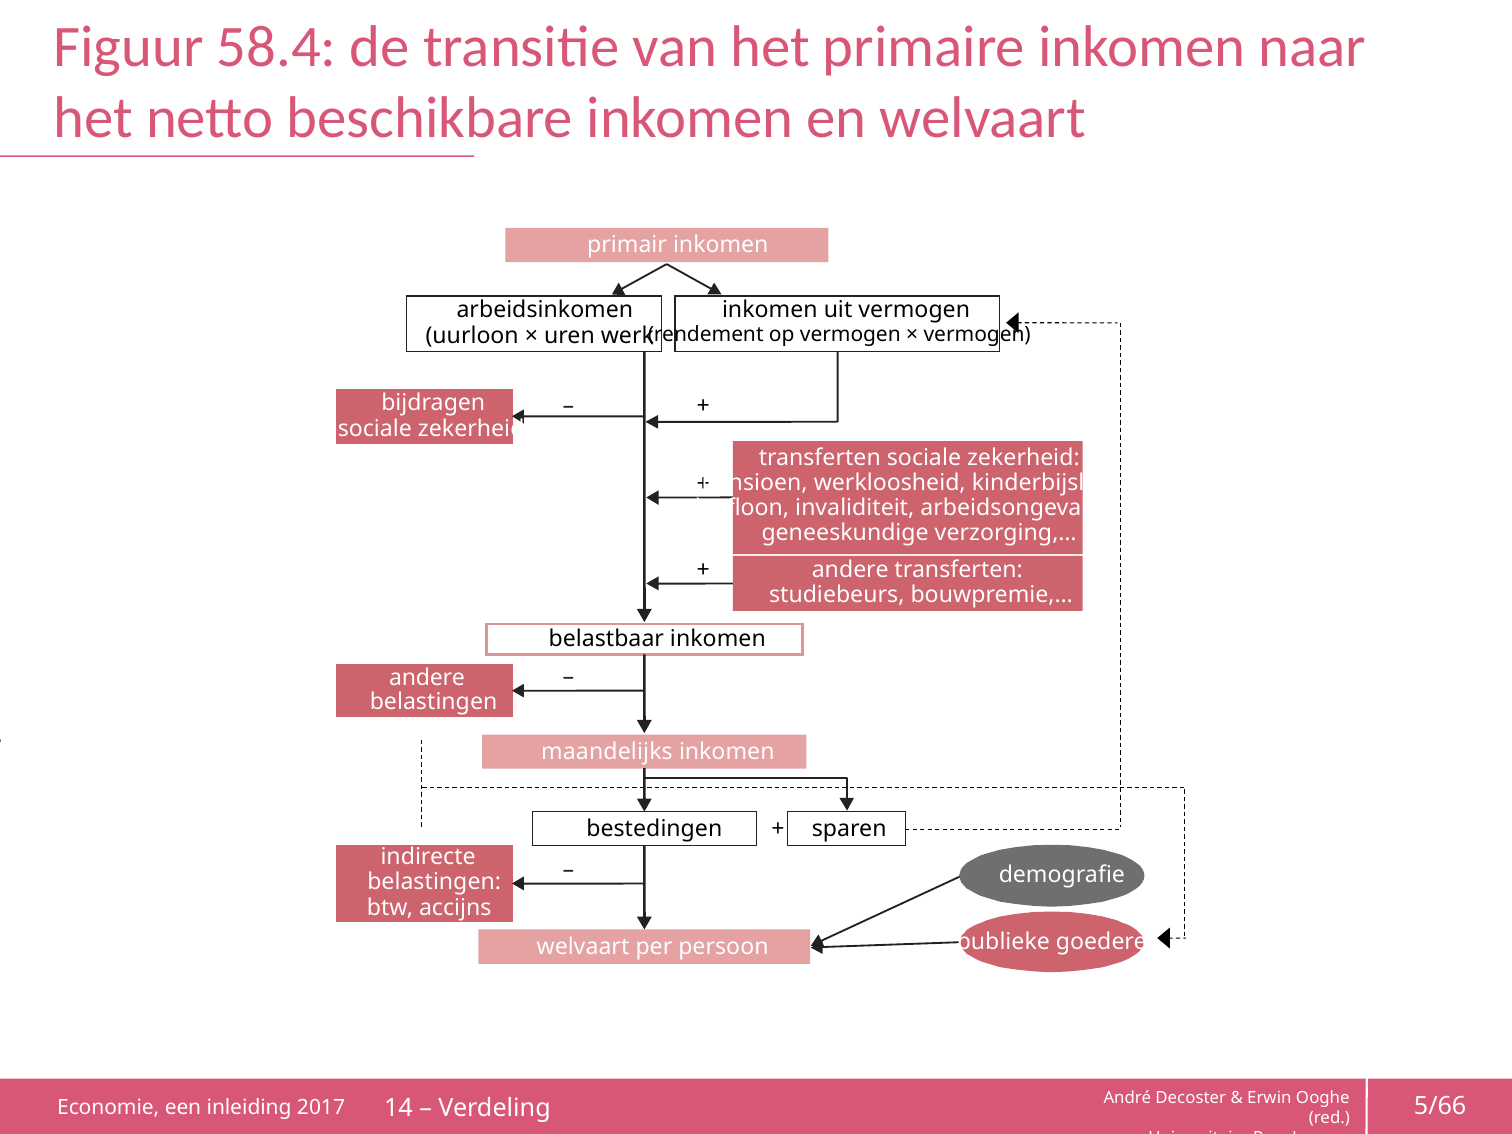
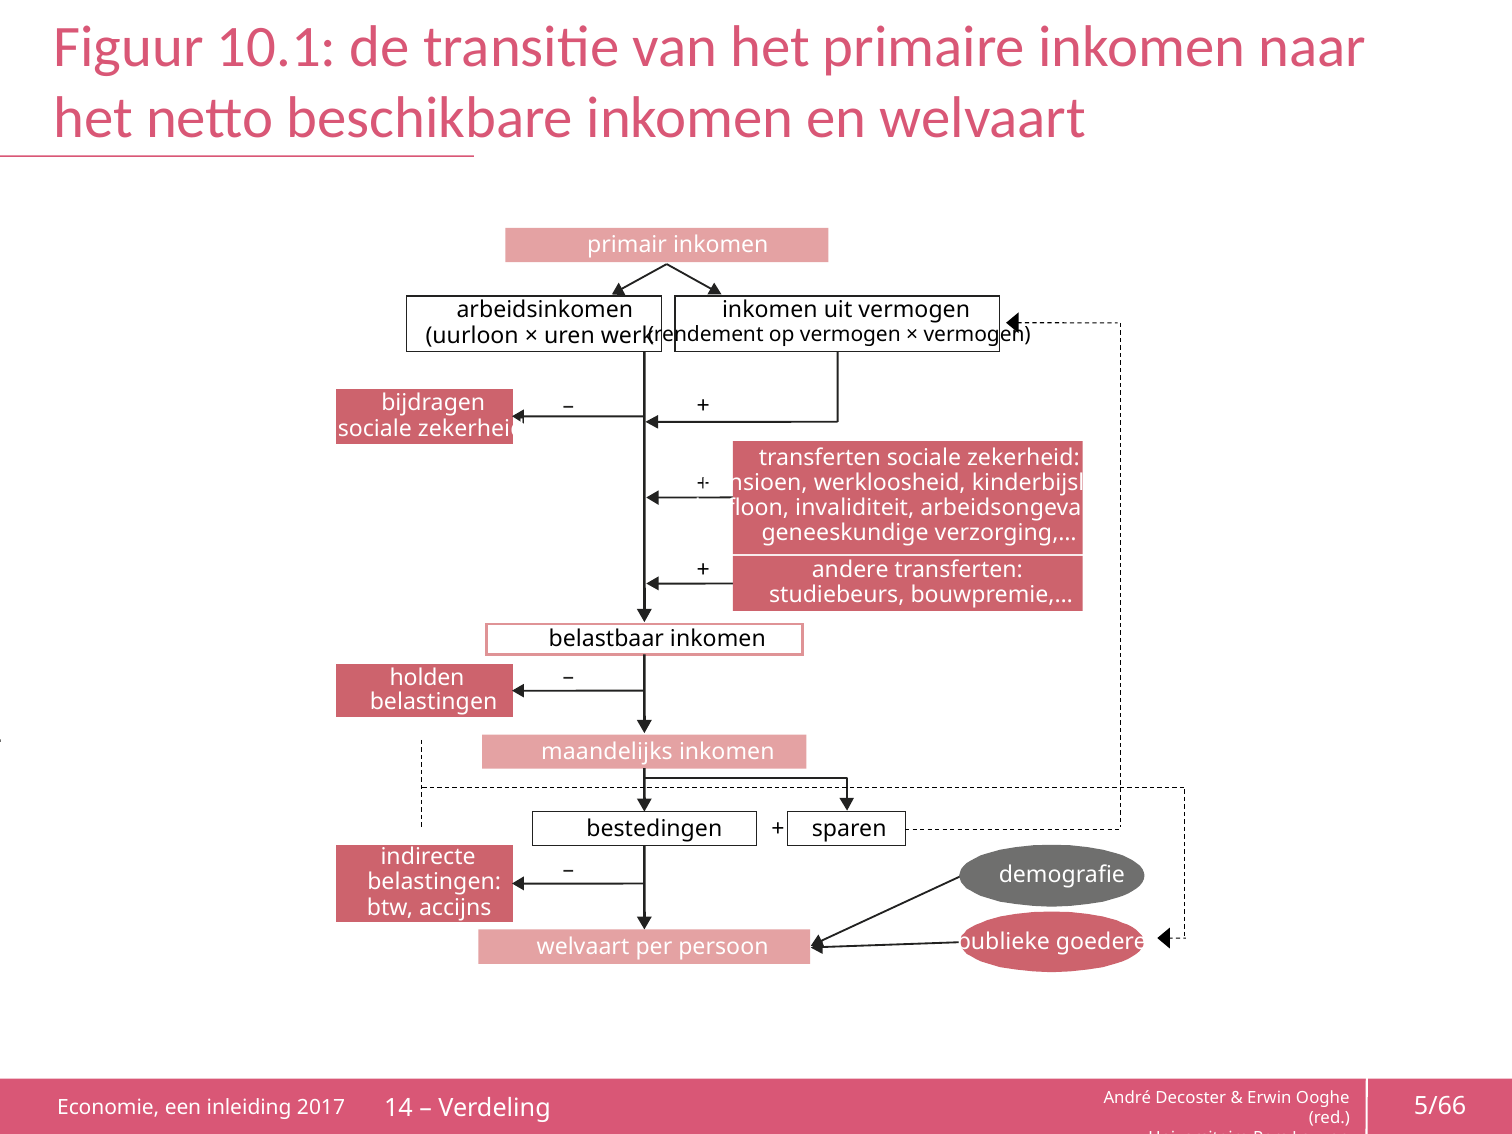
58.4: 58.4 -> 10.1 (277, 47)
andere: andere -> holden (427, 677)
